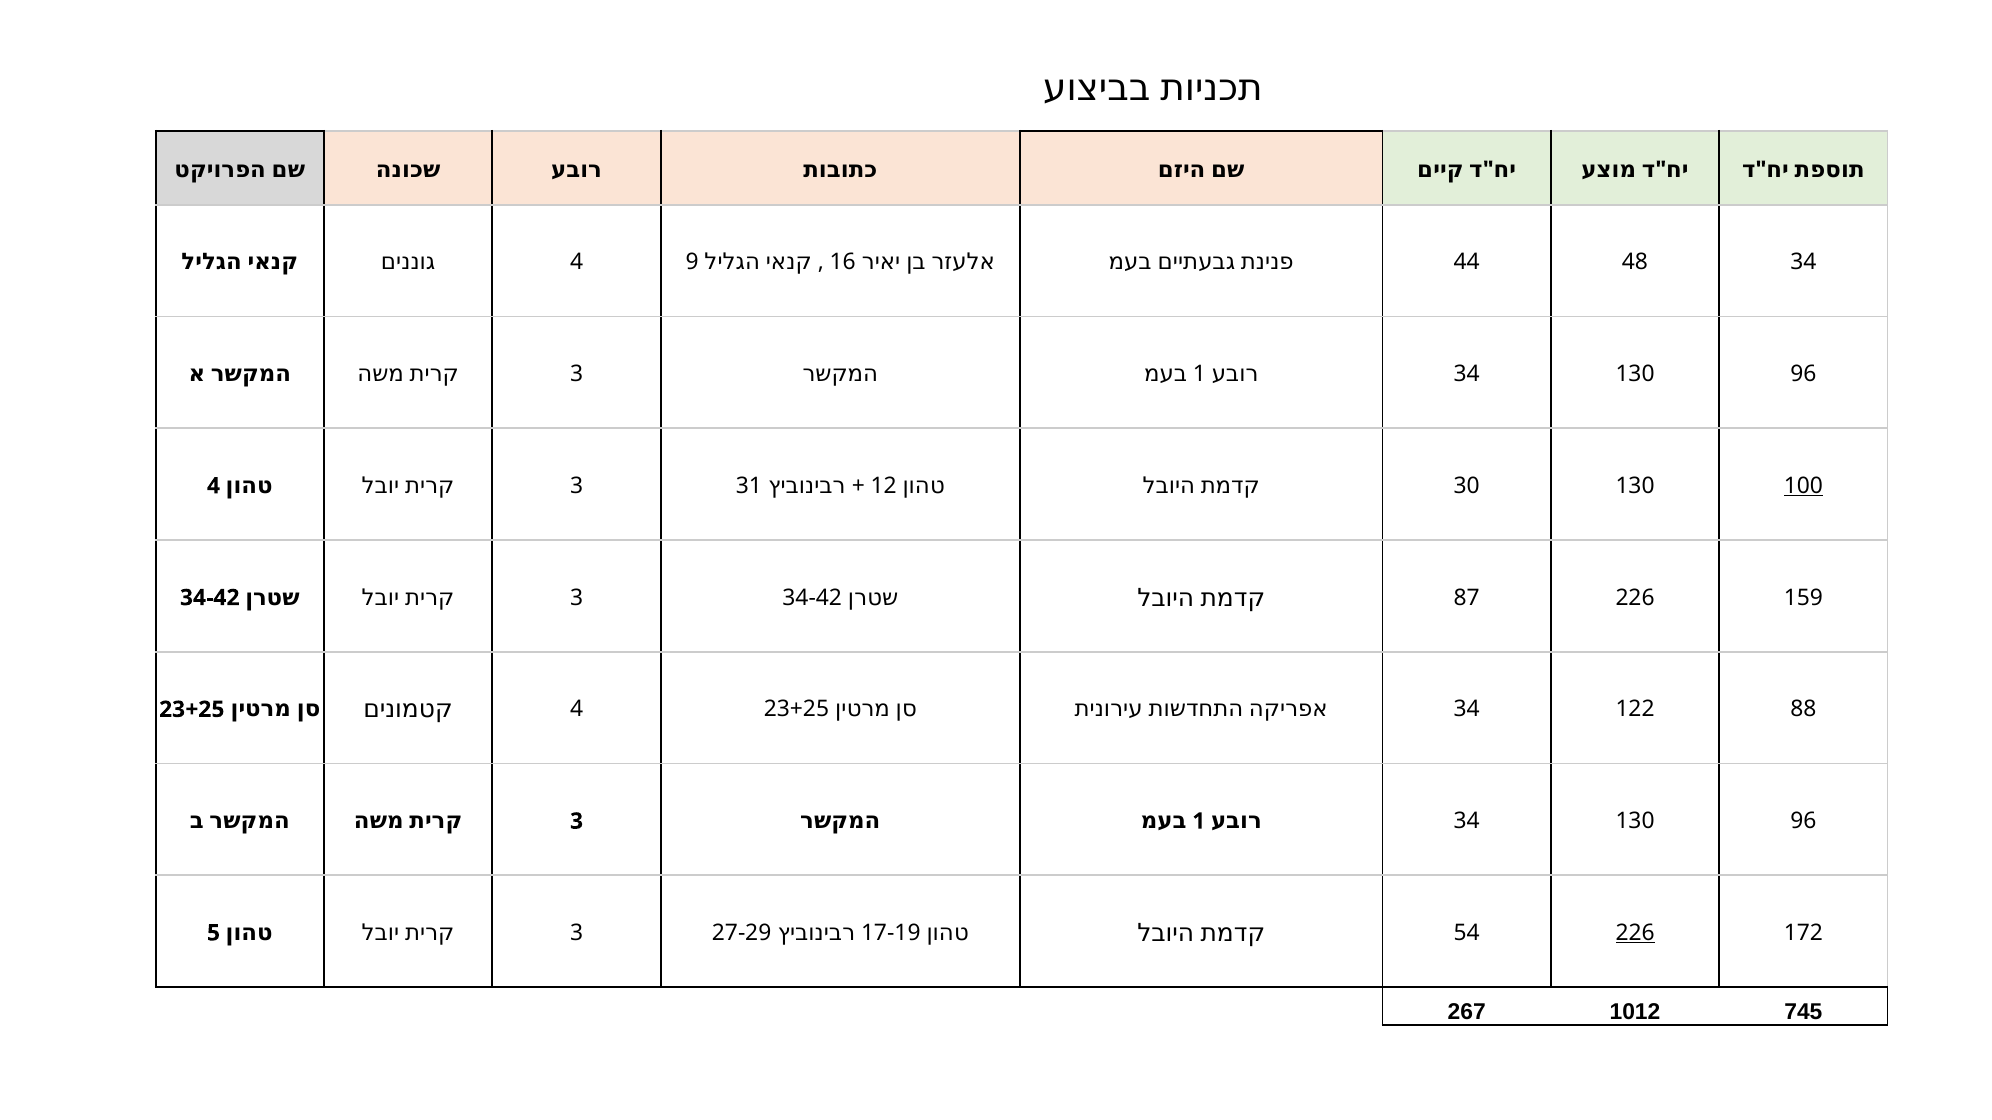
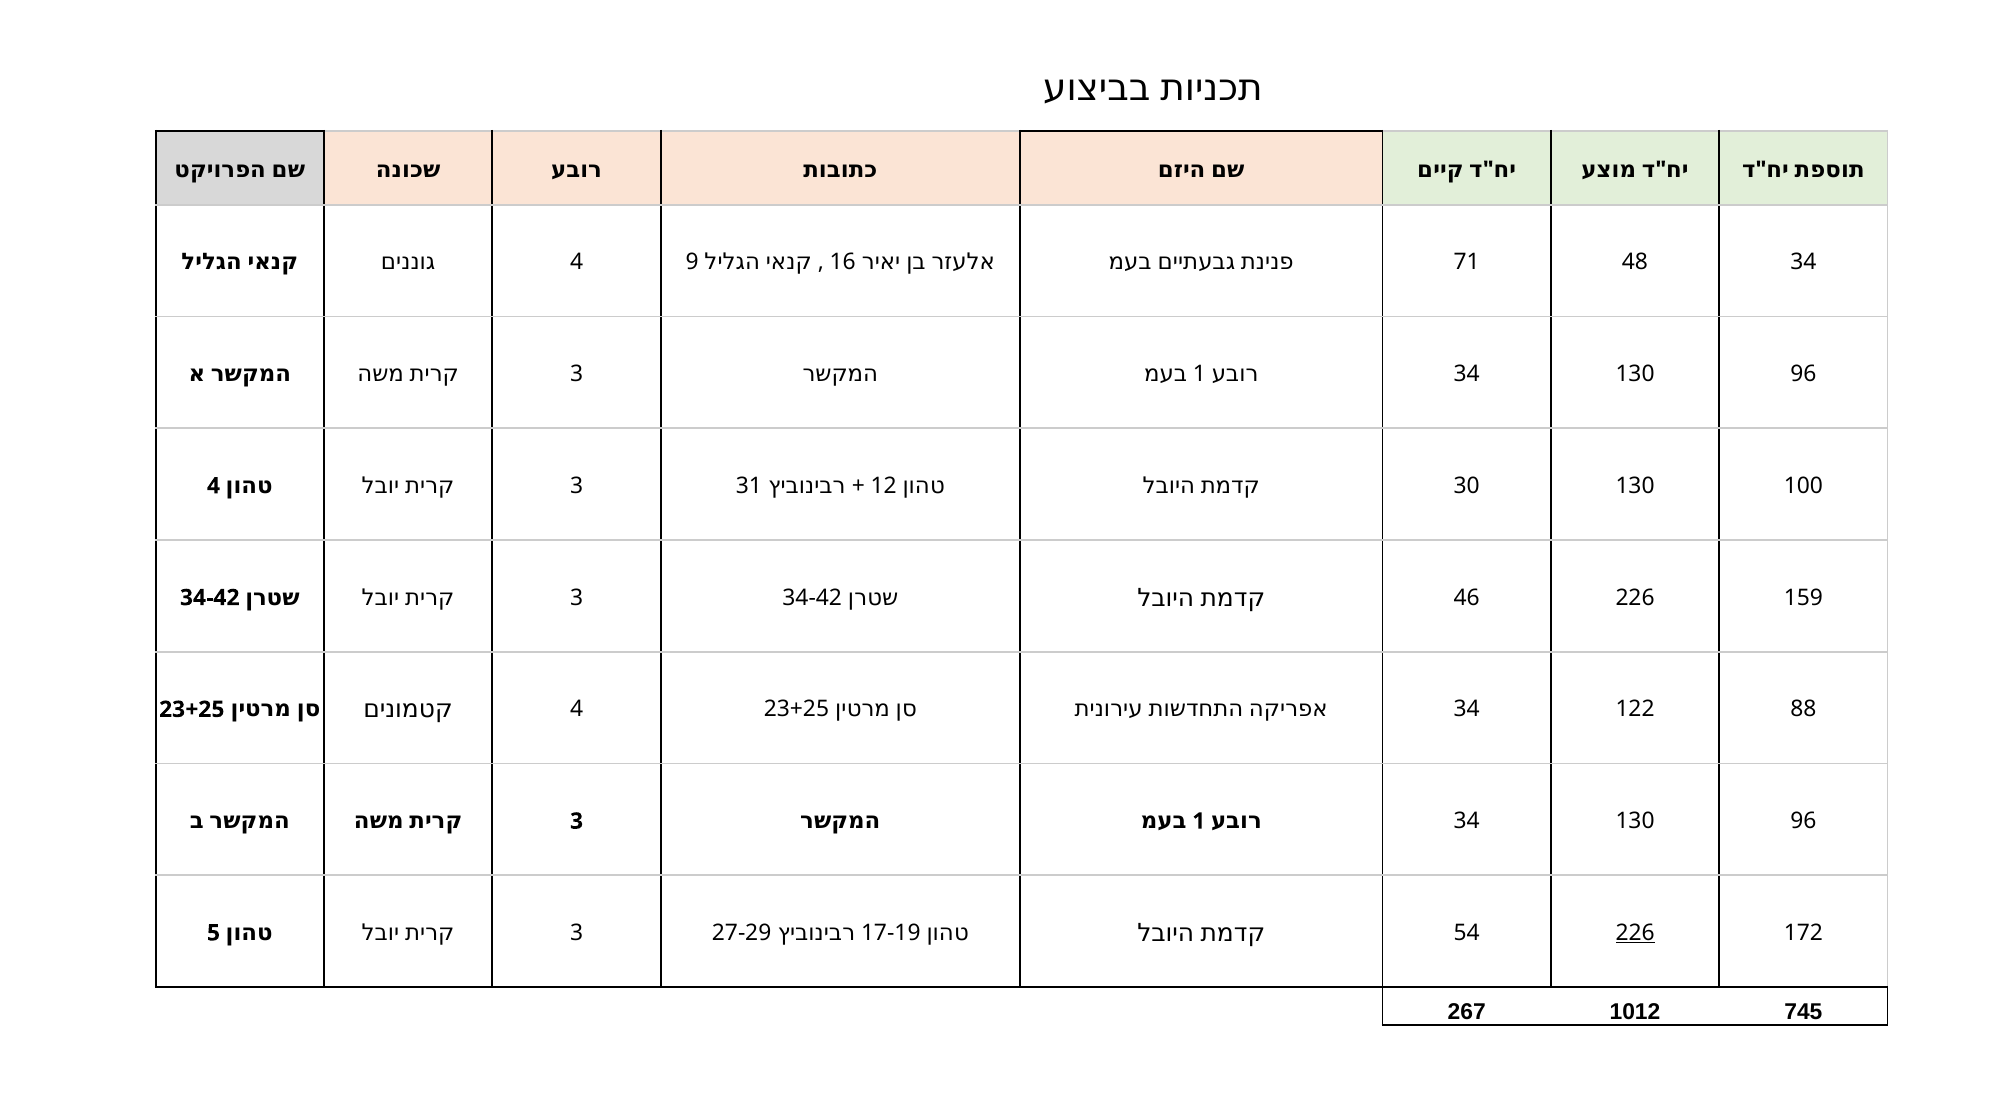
44: 44 -> 71 (1467, 263)
100 underline: present -> none (1803, 486)
87: 87 -> 46 (1467, 598)
